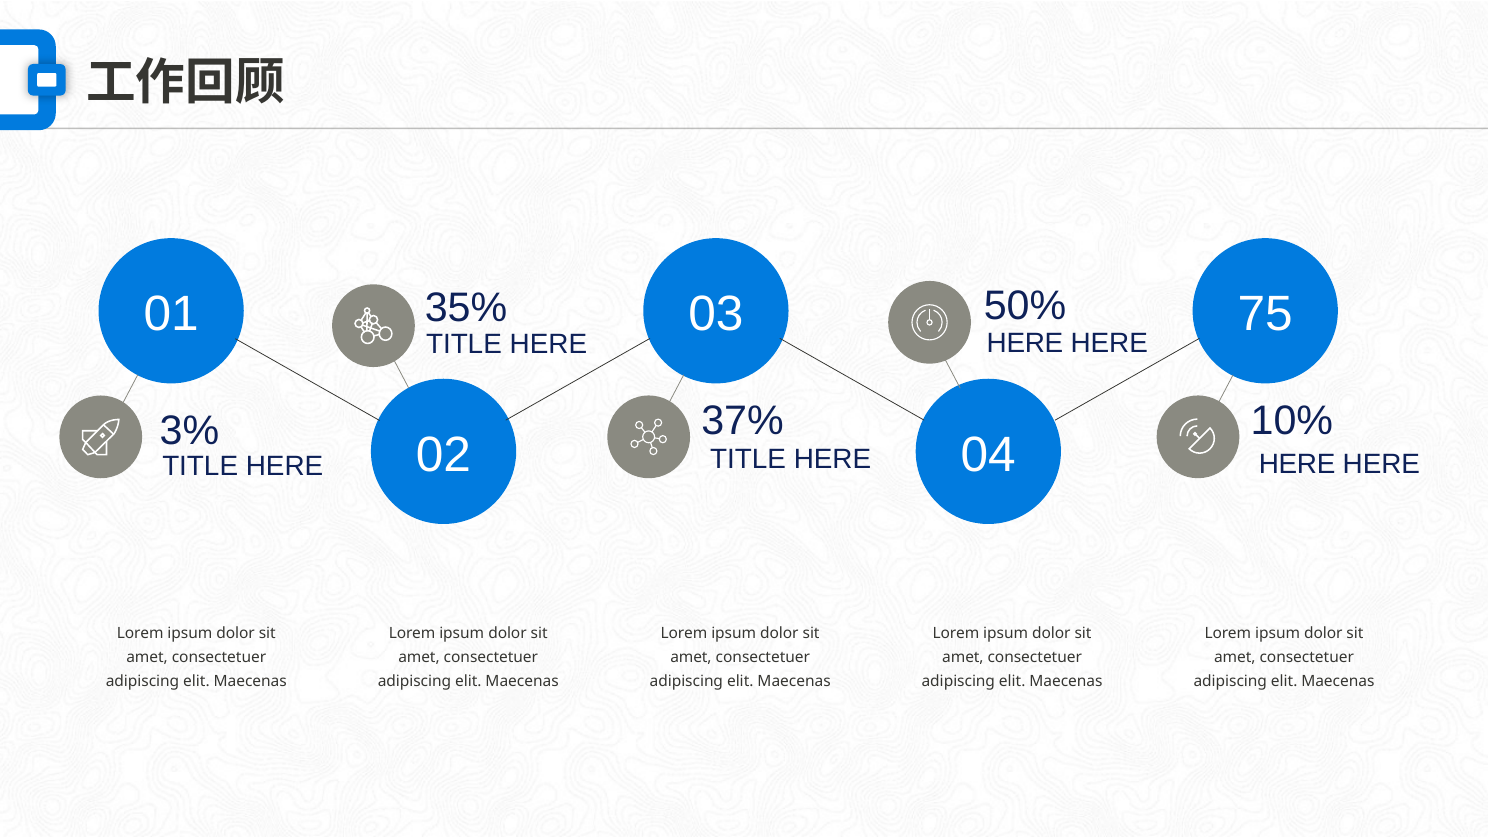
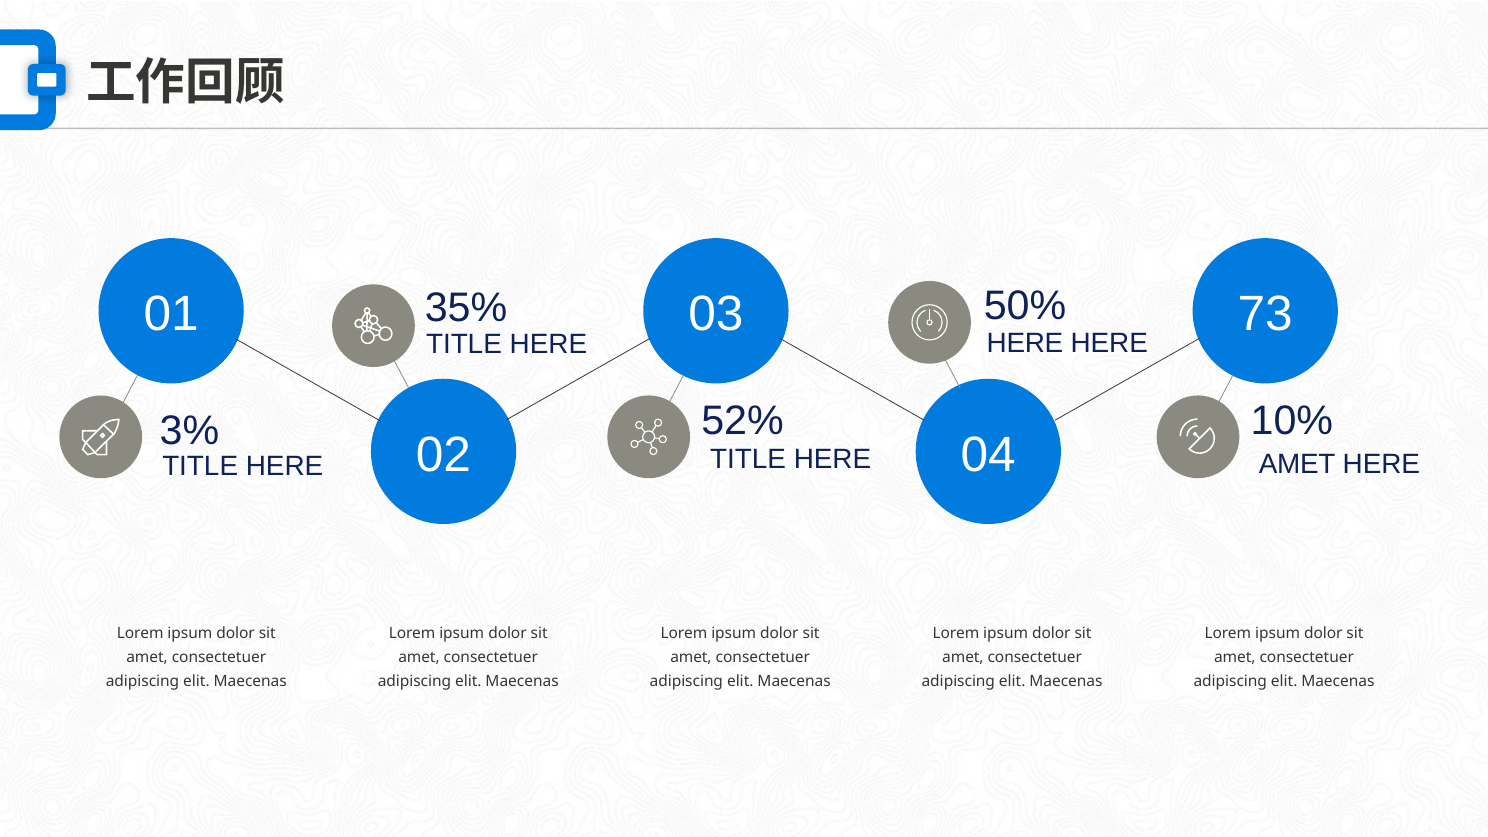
75: 75 -> 73 (1265, 314)
37%: 37% -> 52% (743, 421)
HERE: HERE -> AMET (1297, 465)
